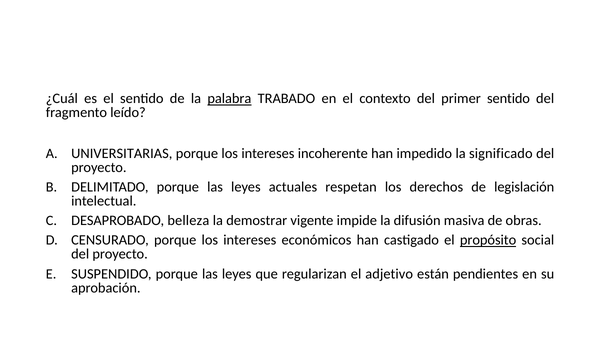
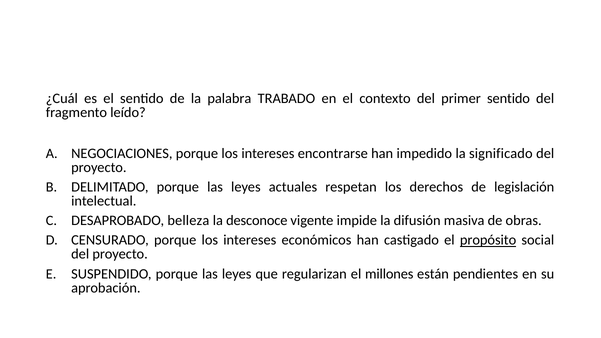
palabra underline: present -> none (229, 99)
UNIVERSITARIAS: UNIVERSITARIAS -> NEGOCIACIONES (122, 153)
incoherente: incoherente -> encontrarse (333, 153)
demostrar: demostrar -> desconoce (257, 221)
adjetivo: adjetivo -> millones (389, 274)
